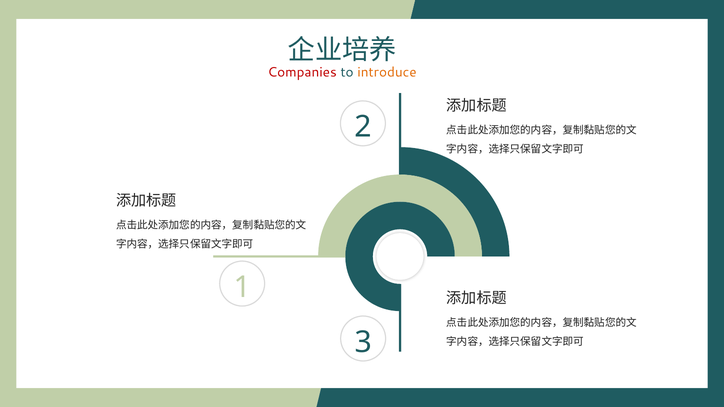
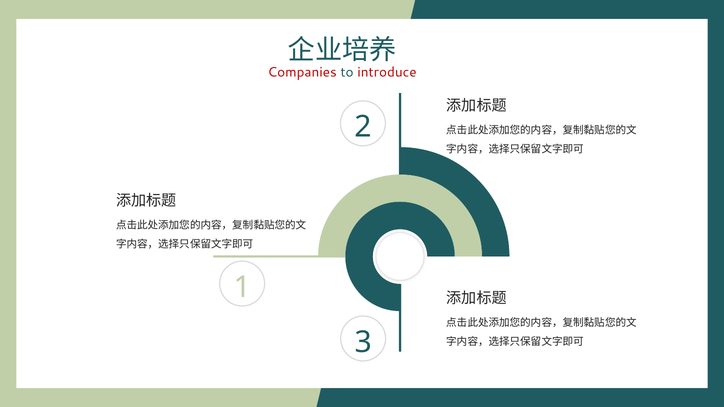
introduce colour: orange -> red (387, 72)
